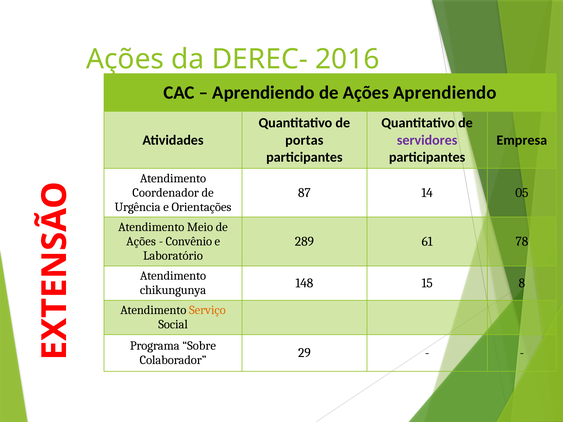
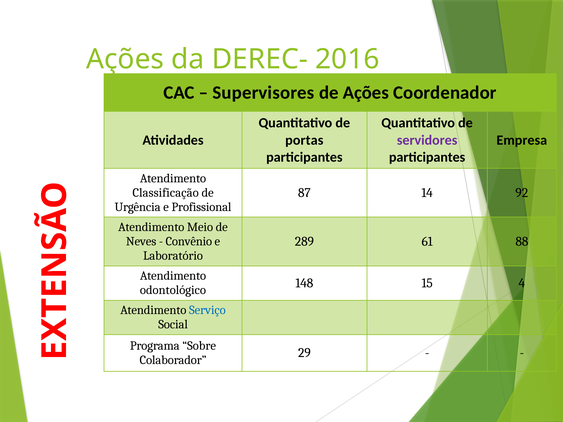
Aprendiendo: Aprendiendo -> Supervisores (263, 93)
Ações Aprendiendo: Aprendiendo -> Coordenador (445, 93)
05: 05 -> 92 (522, 193)
Coordenador: Coordenador -> Classificação (166, 193)
Orientações: Orientações -> Profissional (201, 207)
78: 78 -> 88 (522, 242)
Ações: Ações -> Neves (141, 242)
8: 8 -> 4 (522, 283)
chikungunya: chikungunya -> odontológico (173, 290)
Serviço colour: orange -> blue (207, 310)
